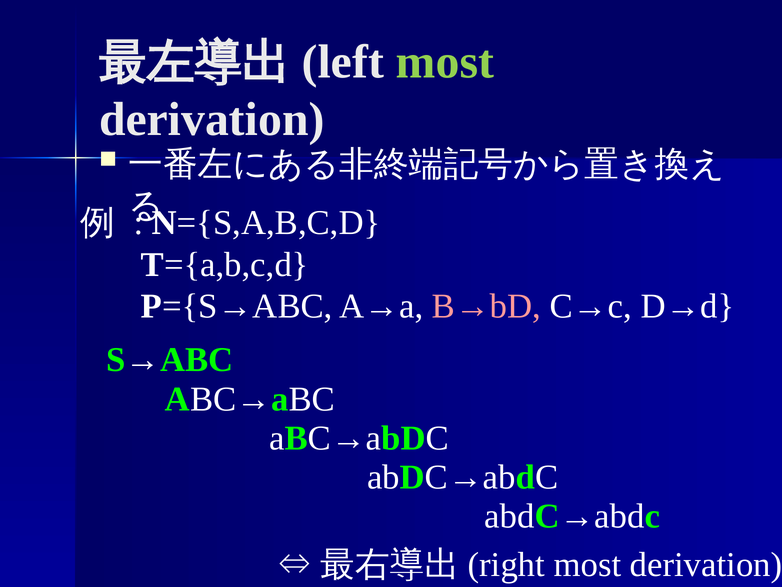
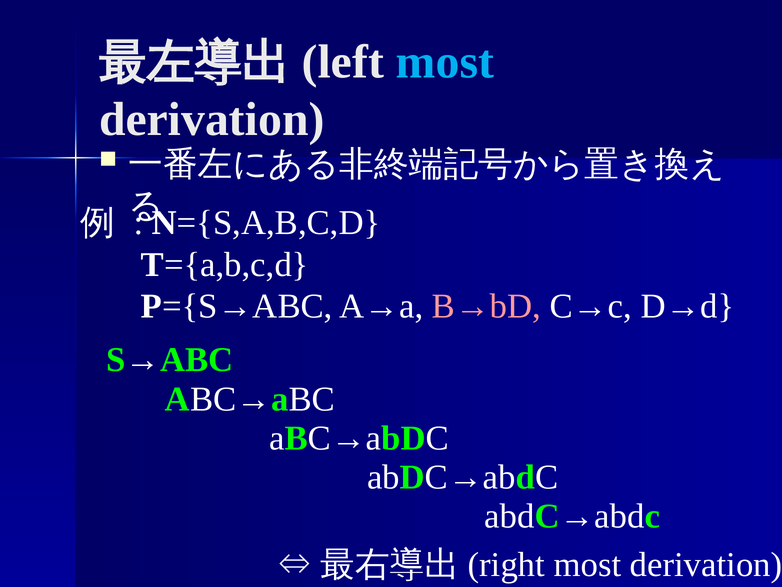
most colour: light green -> light blue (445, 62)
